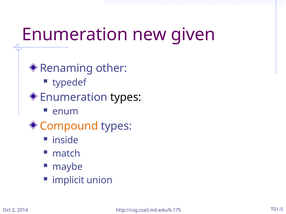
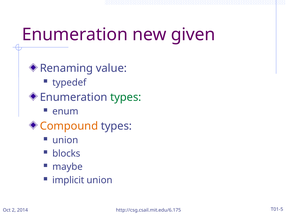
other: other -> value (111, 68)
types colour: black -> green (126, 97)
inside: inside -> union (65, 141)
match: match -> blocks (66, 154)
